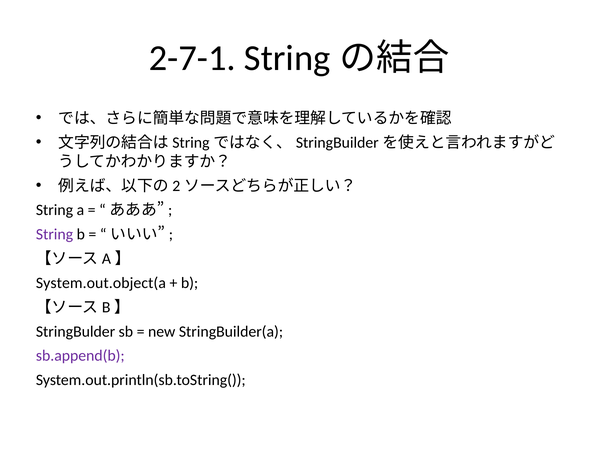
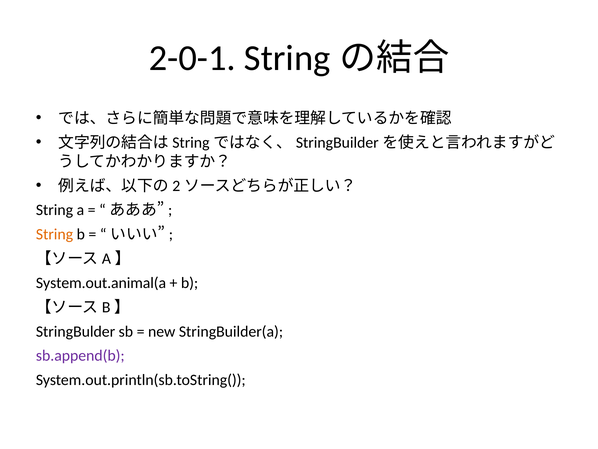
2-7-1: 2-7-1 -> 2-0-1 (192, 58)
String colour: purple -> orange (54, 234)
System.out.object(a: System.out.object(a -> System.out.animal(a (101, 283)
